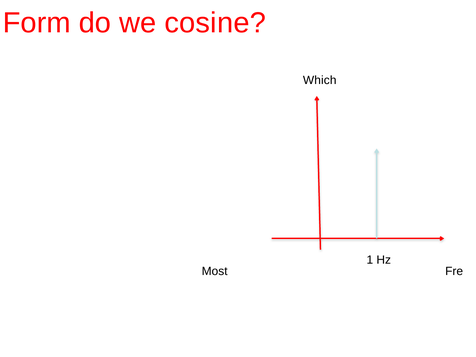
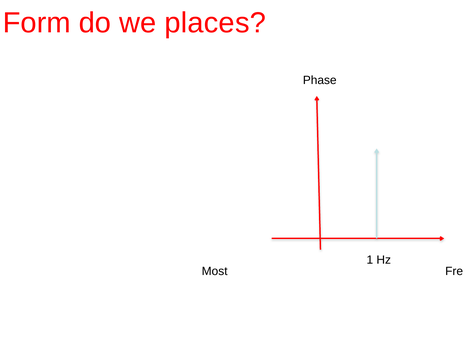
cosine: cosine -> places (215, 23)
Which: Which -> Phase (320, 80)
